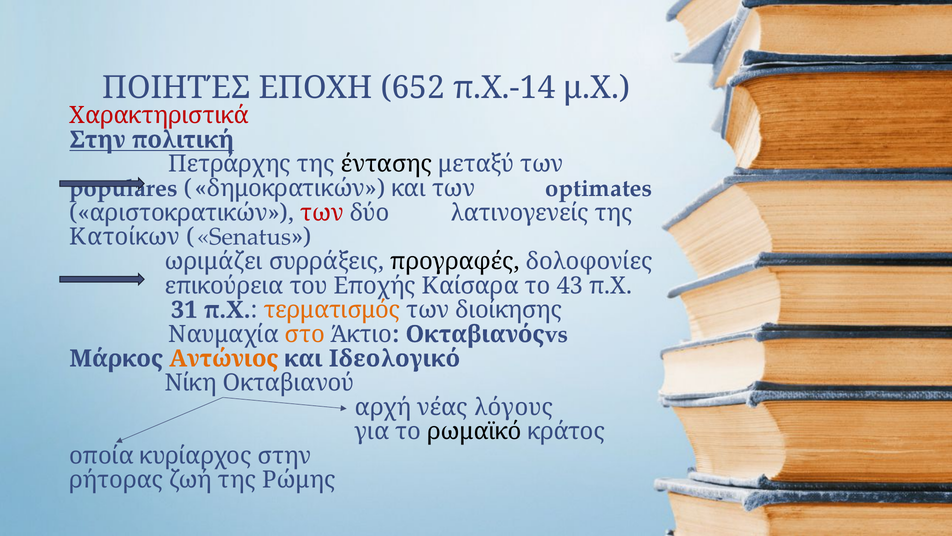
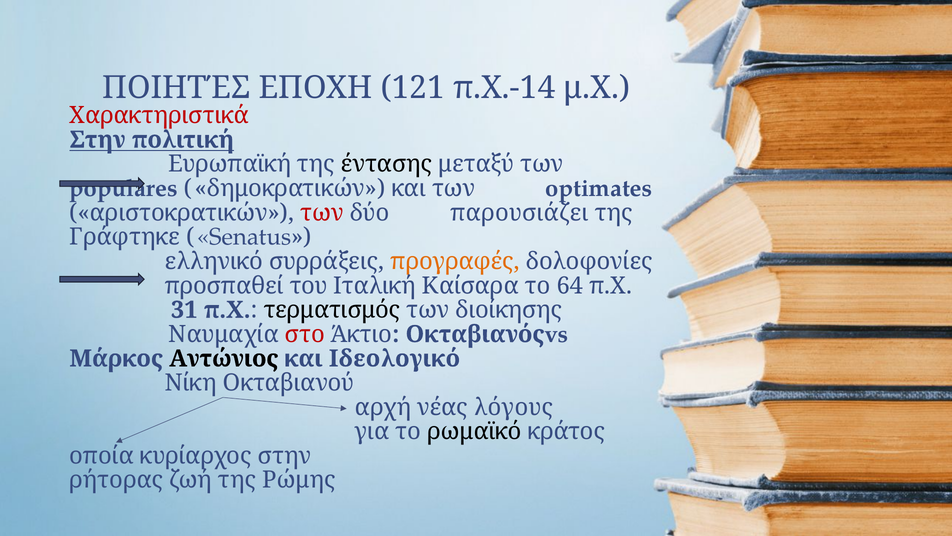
652: 652 -> 121 (413, 88)
Πετράρχης: Πετράρχης -> Ευρωπαϊκή (230, 164)
λατινογενείς: λατινογενείς -> παρουσιάζει (519, 213)
Κατοίκων: Κατοίκων -> Γράφτηκε (125, 237)
ωριμάζει: ωριμάζει -> ελληνικό (214, 261)
προγραφές colour: black -> orange (455, 261)
επικούρεια: επικούρεια -> προσπαθεί (224, 285)
Εποχής: Εποχής -> Ιταλική (375, 285)
43: 43 -> 64 (570, 285)
τερματισμός colour: orange -> black (332, 310)
στο colour: orange -> red (305, 334)
Αντώνιος colour: orange -> black (224, 358)
